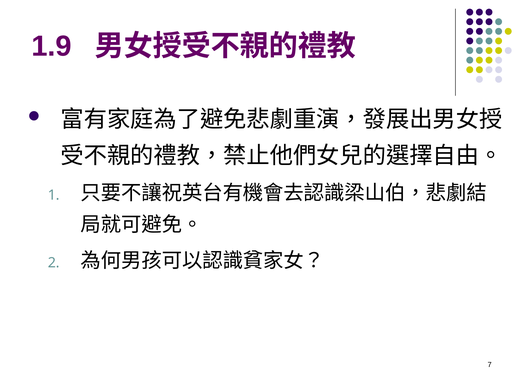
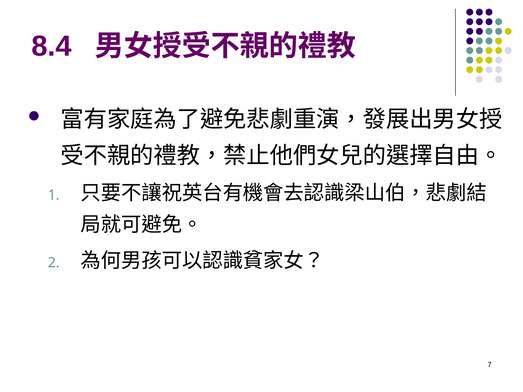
1.9: 1.9 -> 8.4 (52, 46)
